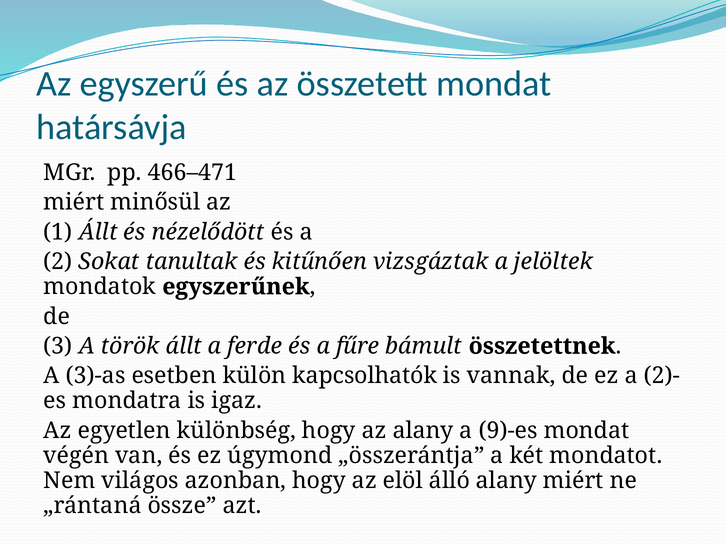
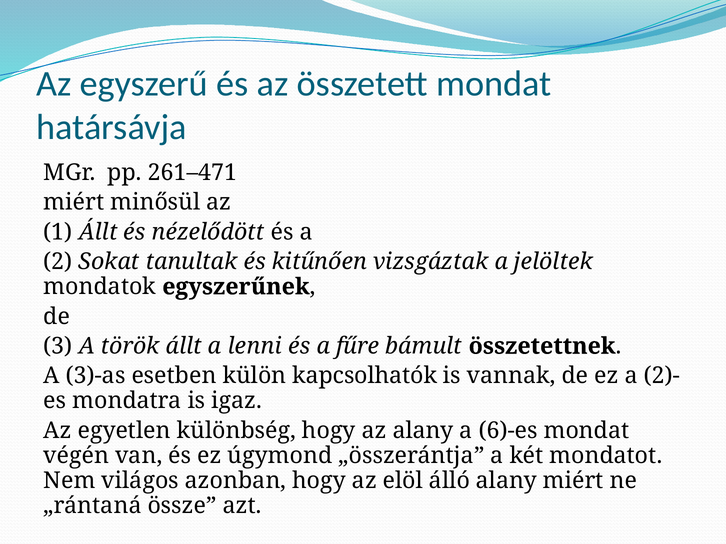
466–471: 466–471 -> 261–471 (192, 173)
ferde: ferde -> lenni (255, 346)
9)-es: 9)-es -> 6)-es (508, 431)
